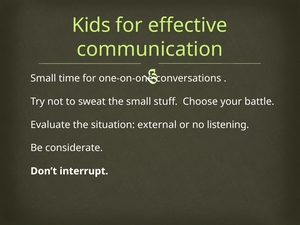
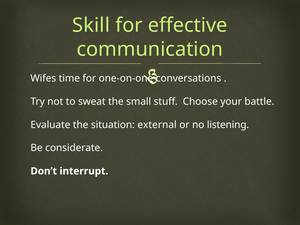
Kids: Kids -> Skill (91, 25)
Small: Small -> Wifes (43, 78)
